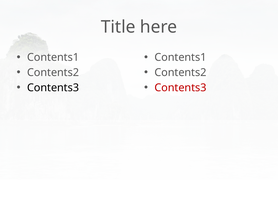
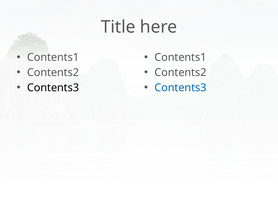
Contents3 colour: red -> blue (180, 88)
